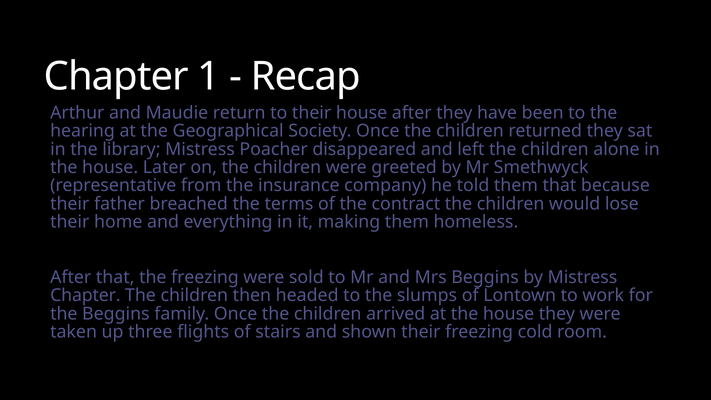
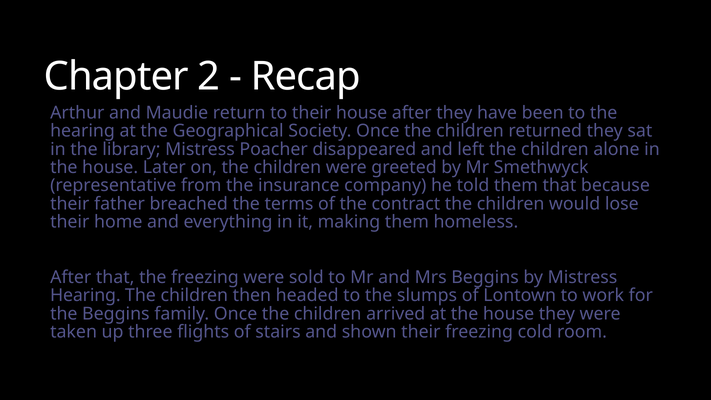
1: 1 -> 2 (209, 77)
Chapter: Chapter -> Hearing (85, 295)
